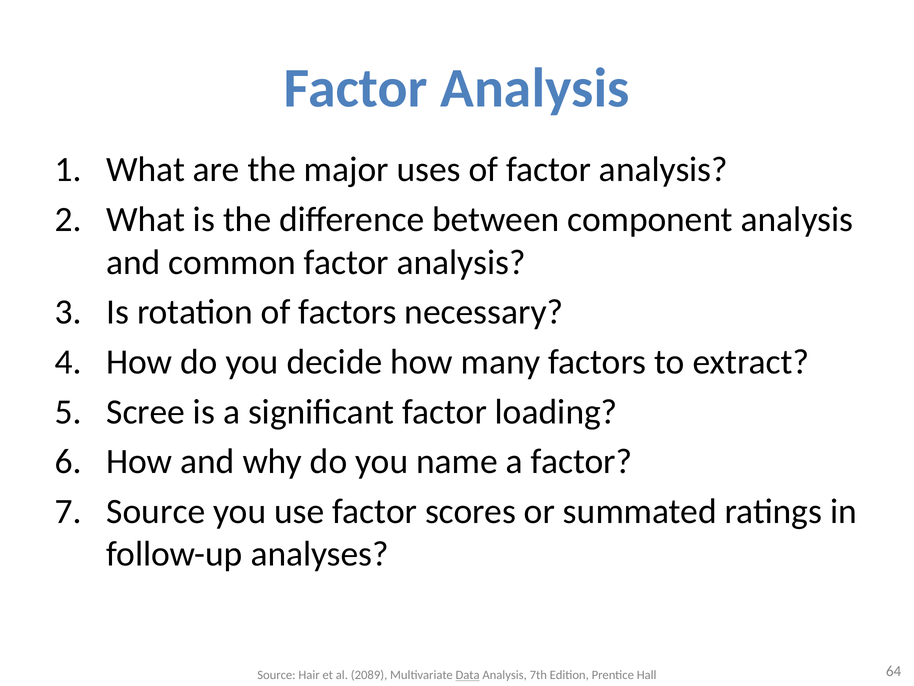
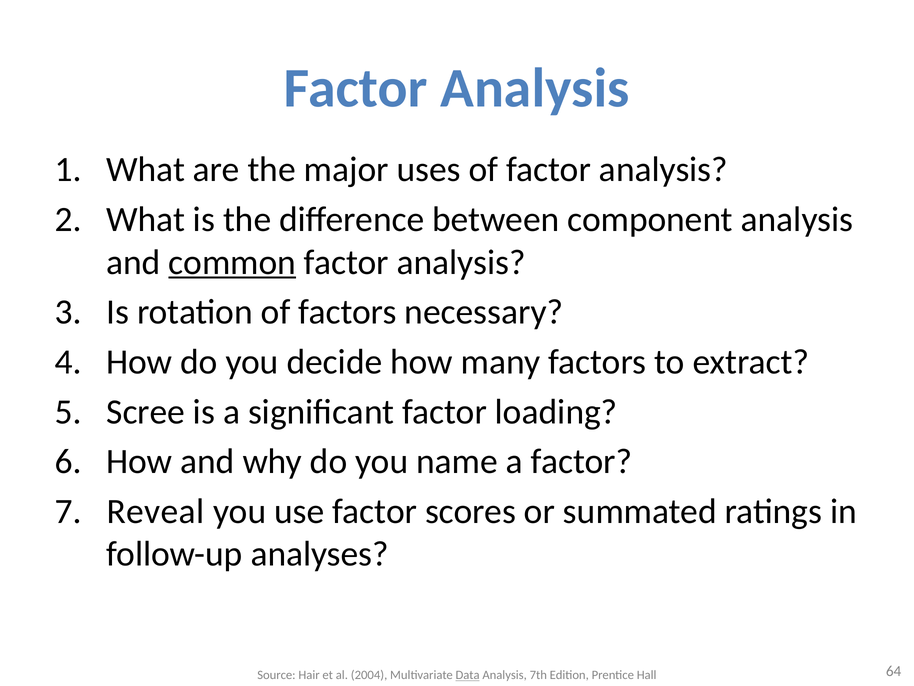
common underline: none -> present (232, 262)
Source: Source -> Reveal (156, 511)
2089: 2089 -> 2004 (369, 675)
